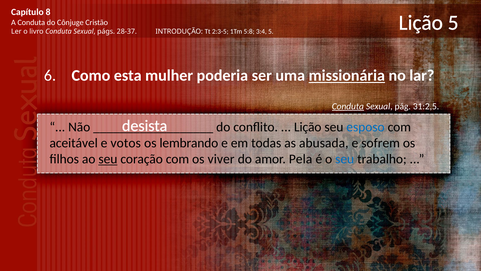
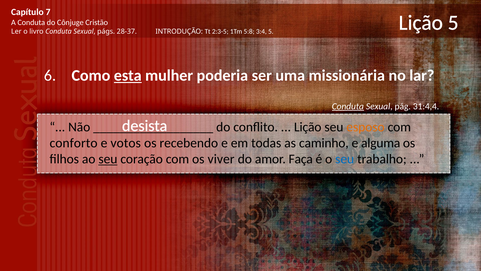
8: 8 -> 7 (48, 12)
esta underline: none -> present (128, 75)
missionária underline: present -> none (347, 75)
31:2,5: 31:2,5 -> 31:4,4 (426, 106)
esposo colour: blue -> orange (366, 127)
aceitável: aceitável -> conforto (74, 143)
lembrando: lembrando -> recebendo (189, 143)
abusada: abusada -> caminho (324, 143)
sofrem: sofrem -> alguma (381, 143)
Pela: Pela -> Faça (301, 159)
